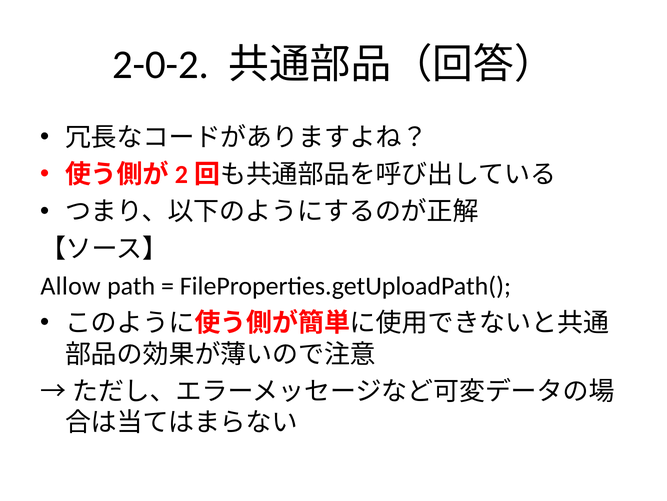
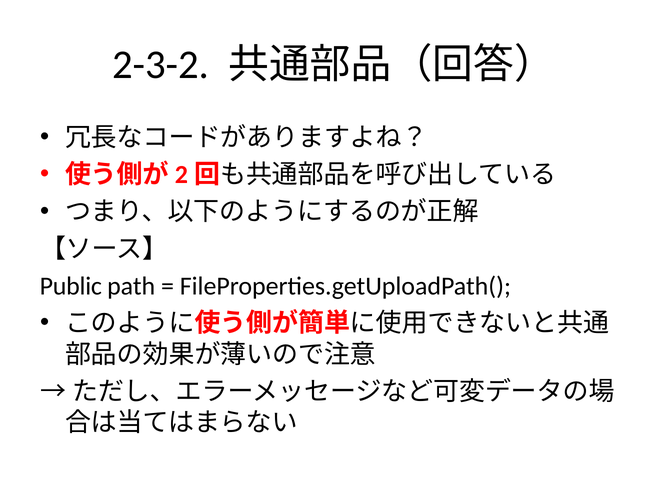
2-0-2: 2-0-2 -> 2-3-2 (161, 65)
Allow: Allow -> Public (71, 286)
